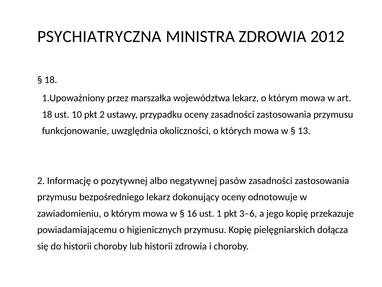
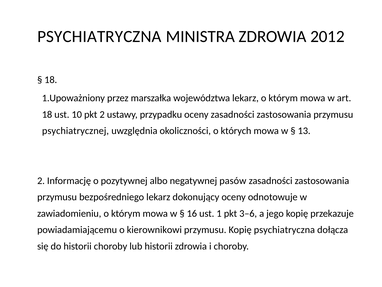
funkcjonowanie: funkcjonowanie -> psychiatrycznej (75, 131)
higienicznych: higienicznych -> kierownikowi (154, 229)
Kopię pielęgniarskich: pielęgniarskich -> psychiatryczna (284, 229)
